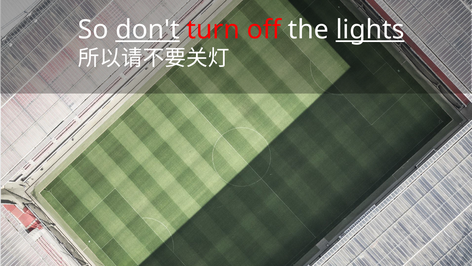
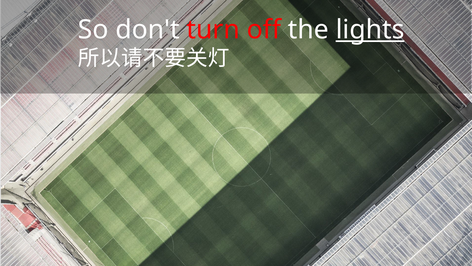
don't underline: present -> none (148, 30)
